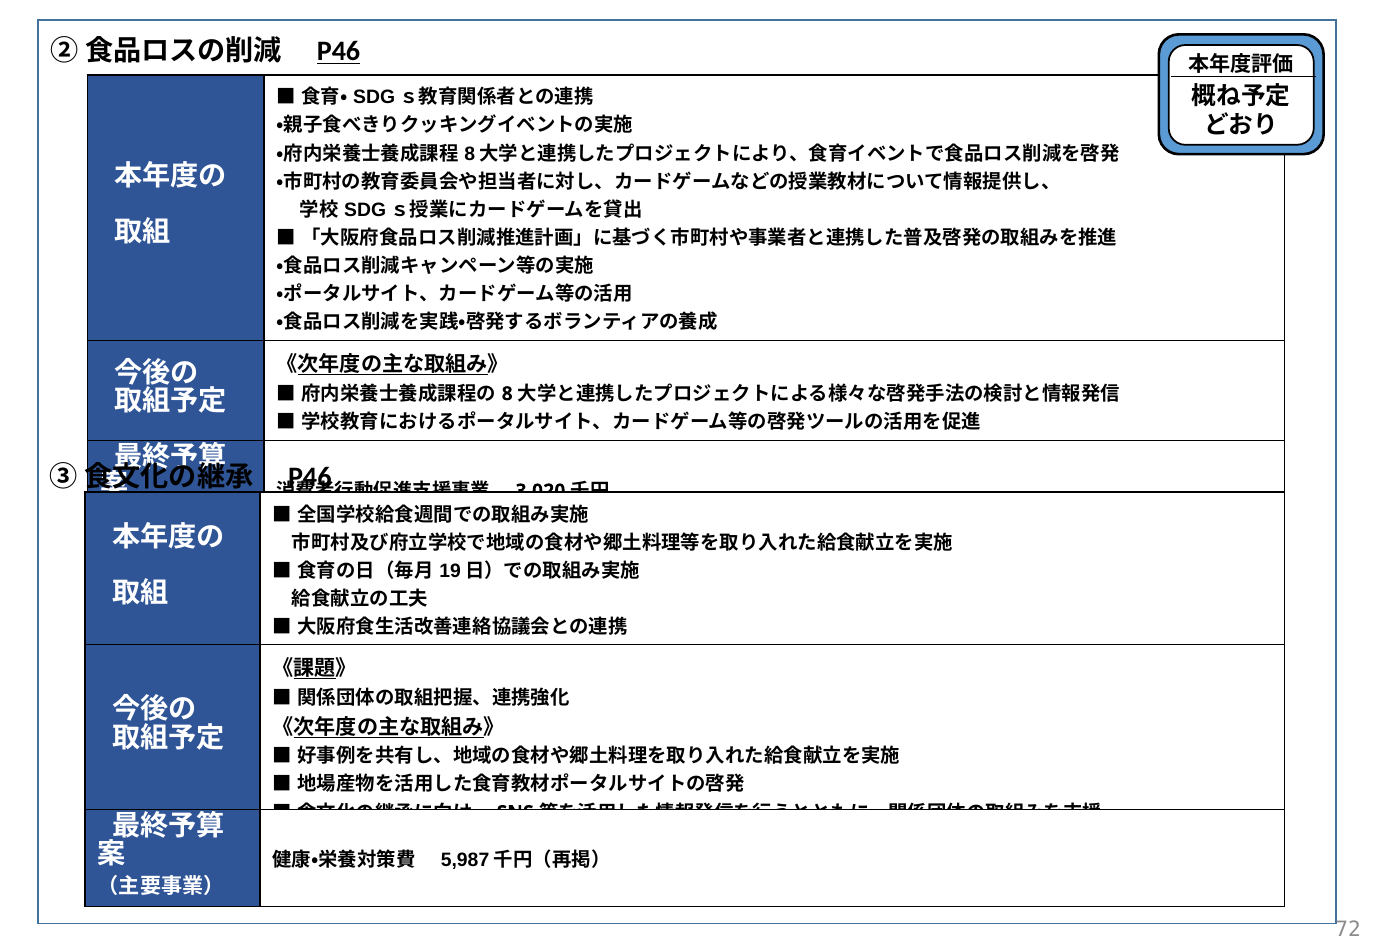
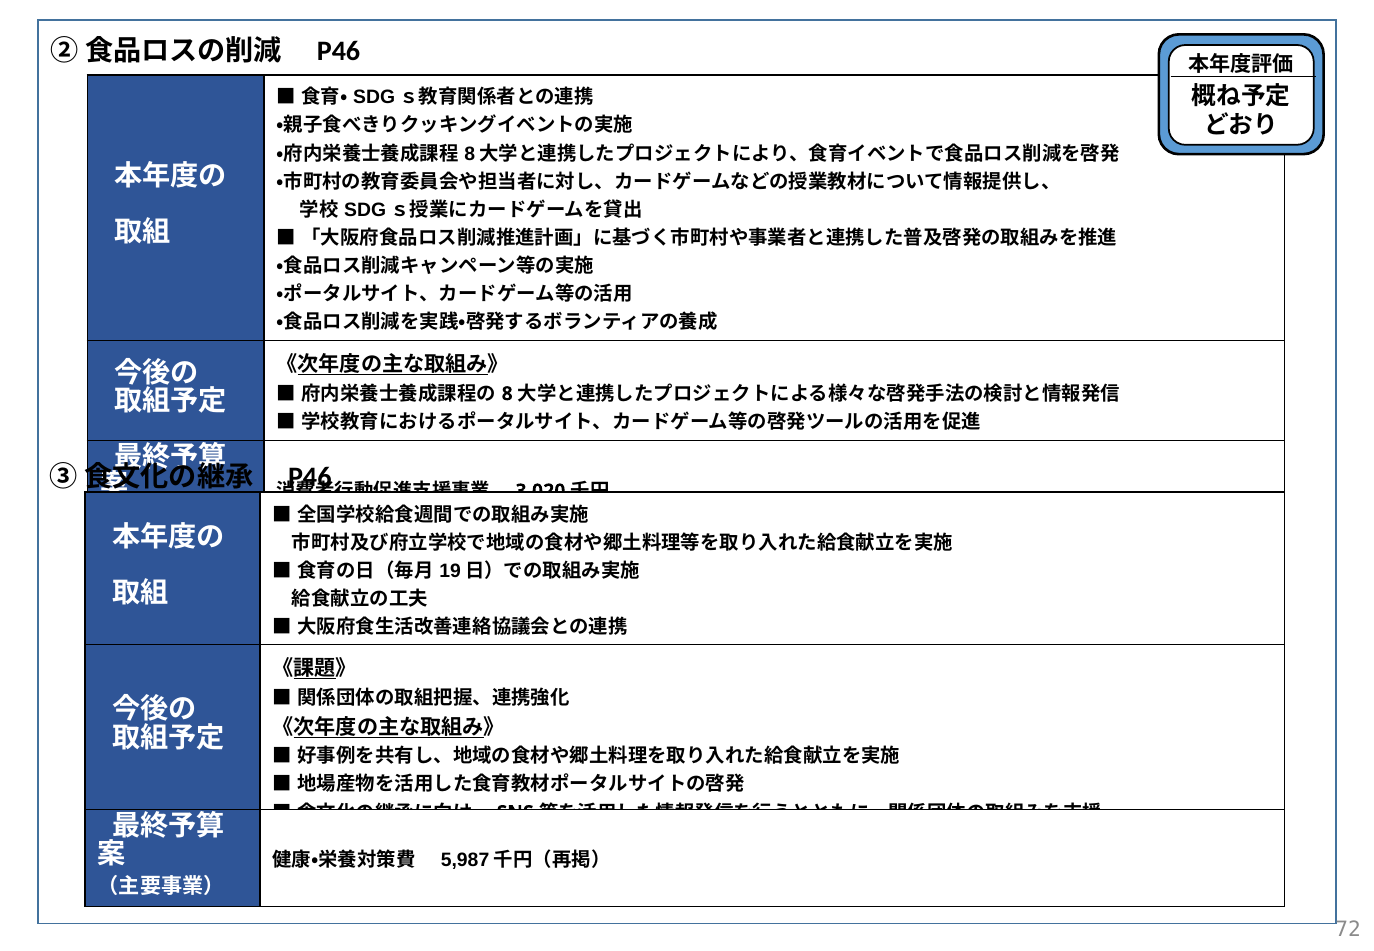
P46 underline: present -> none (339, 51)
